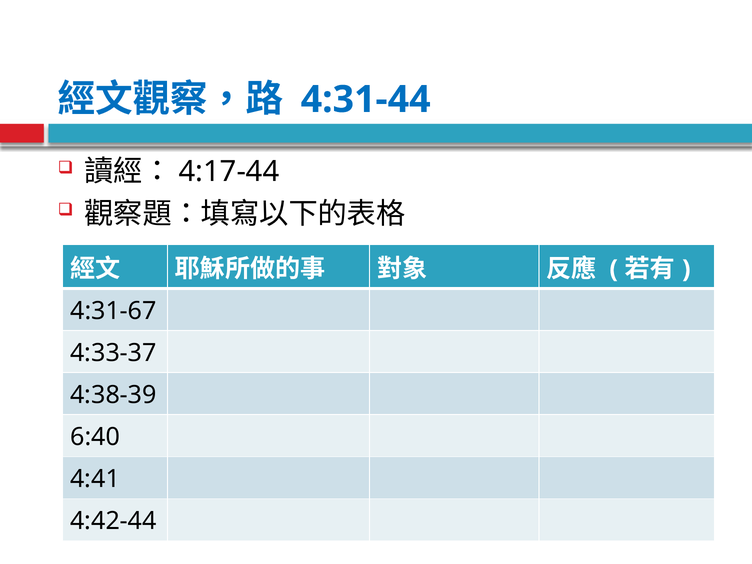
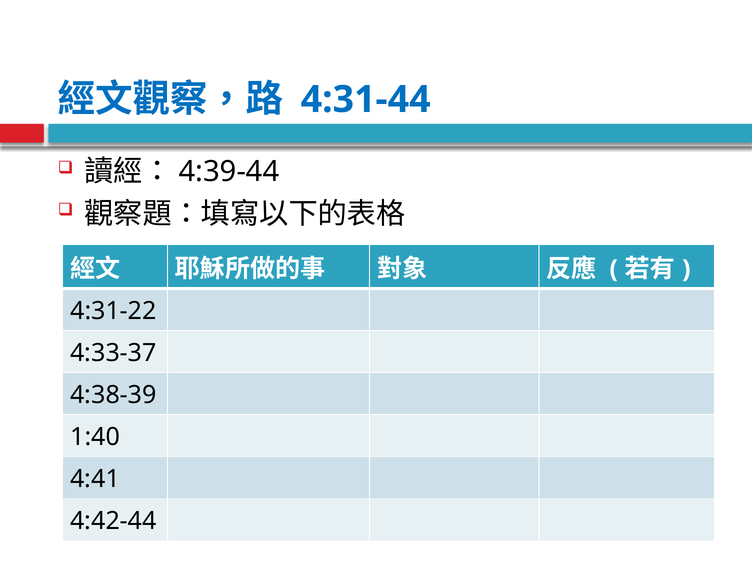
4:17-44: 4:17-44 -> 4:39-44 (229, 172)
4:31-67: 4:31-67 -> 4:31-22 (113, 311)
6:40: 6:40 -> 1:40 (95, 437)
